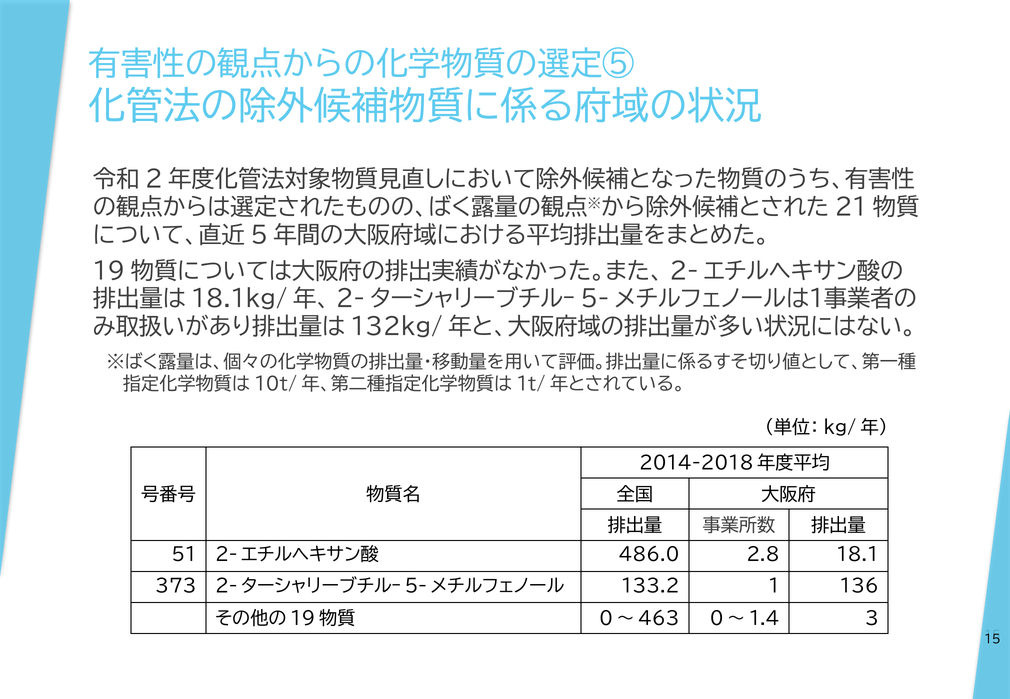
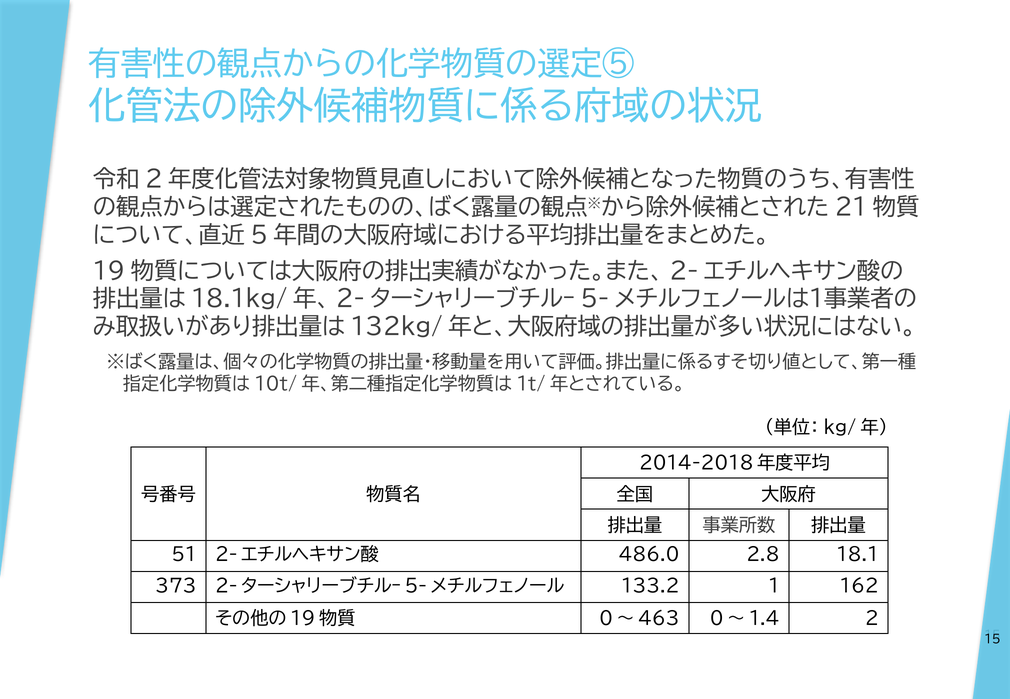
136: 136 -> 162 (859, 586)
3: 3 -> 2 (872, 619)
